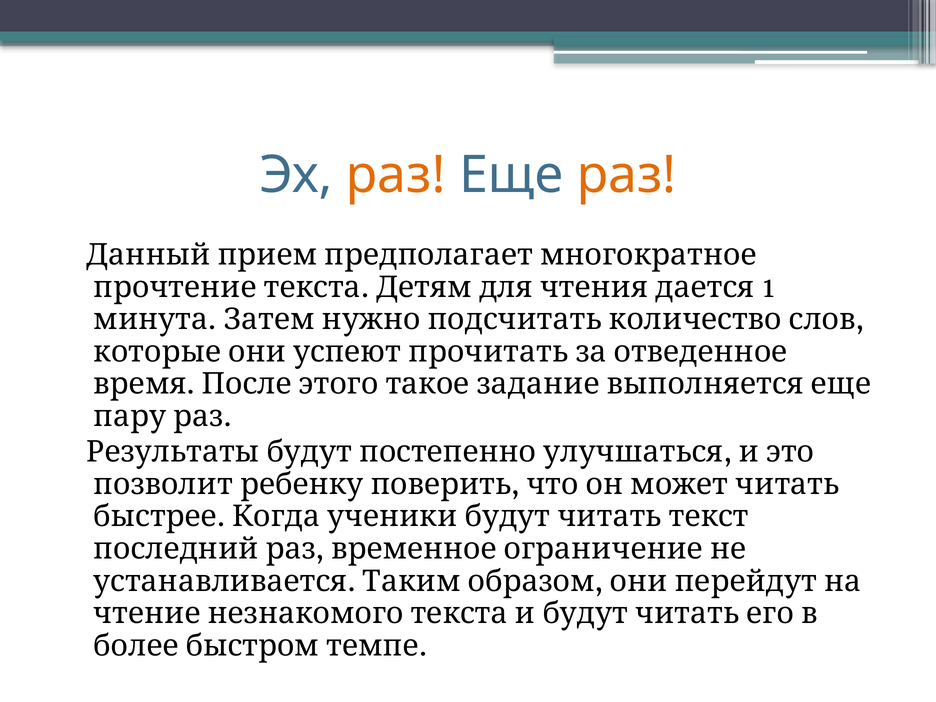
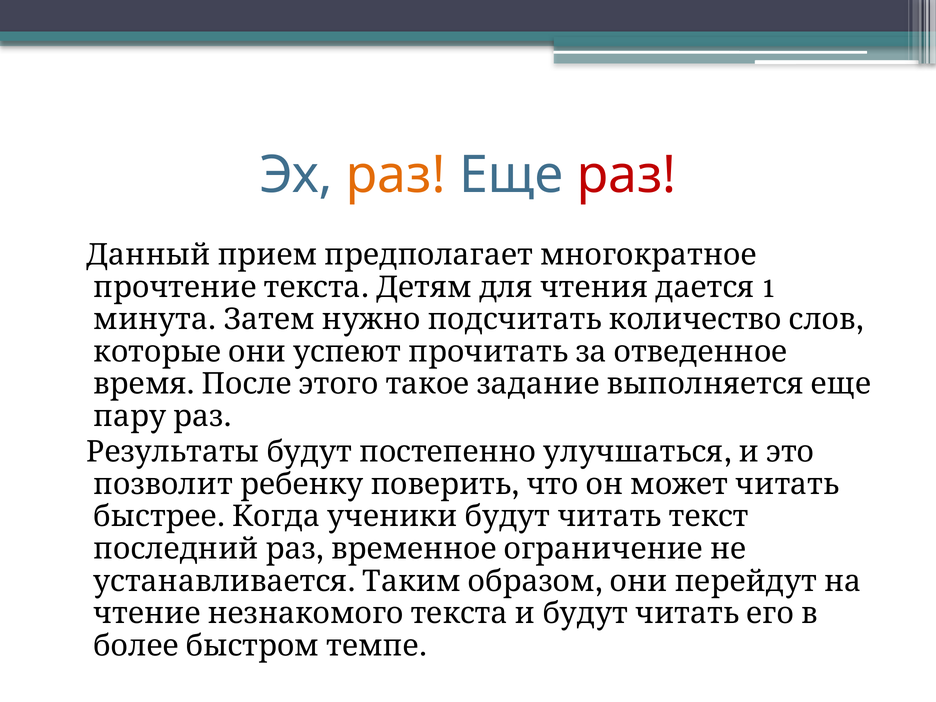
раз colour: orange -> red (626, 175)
